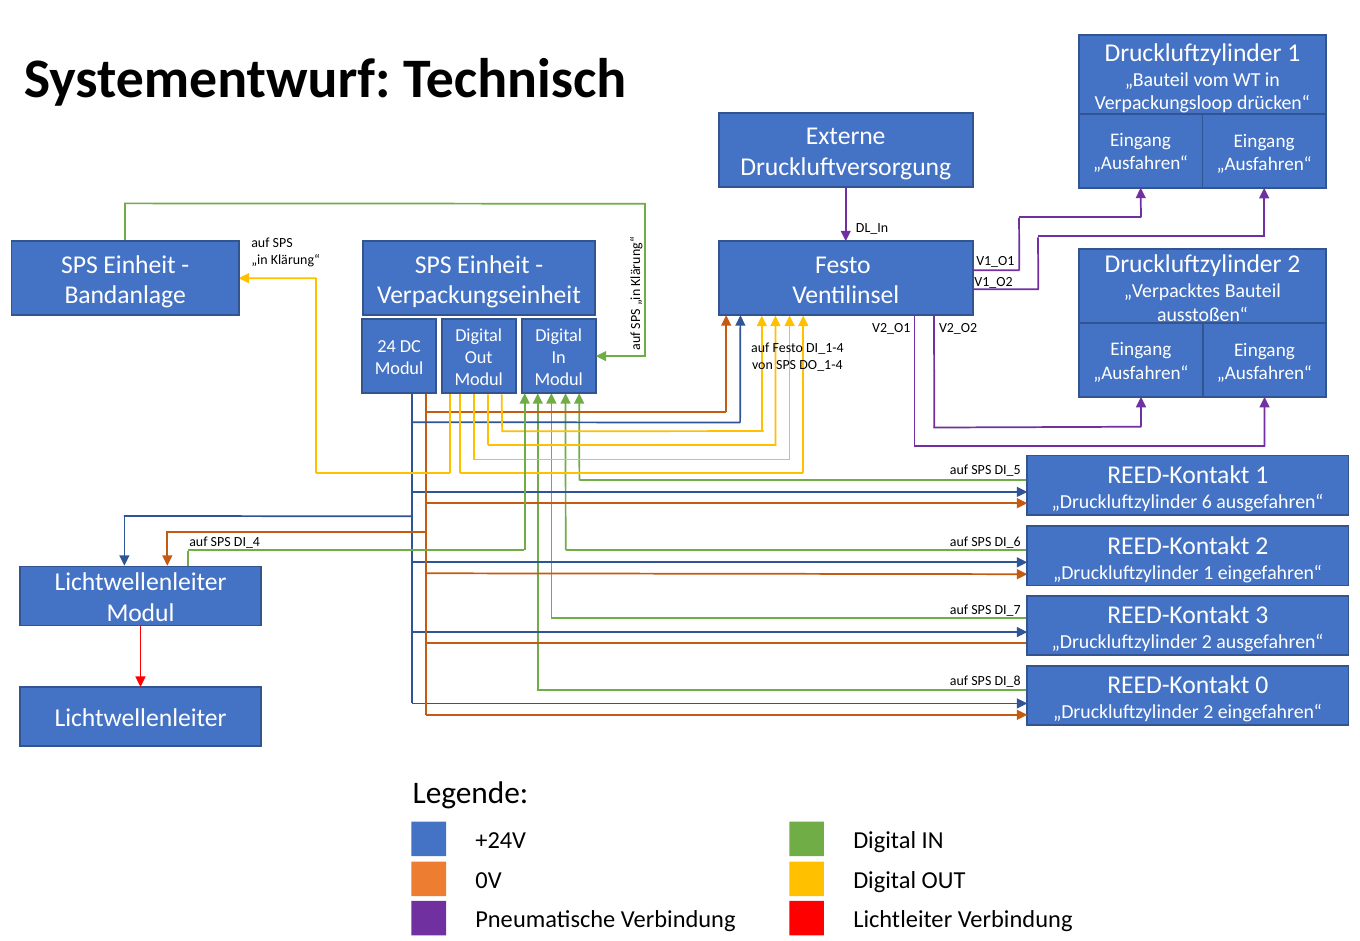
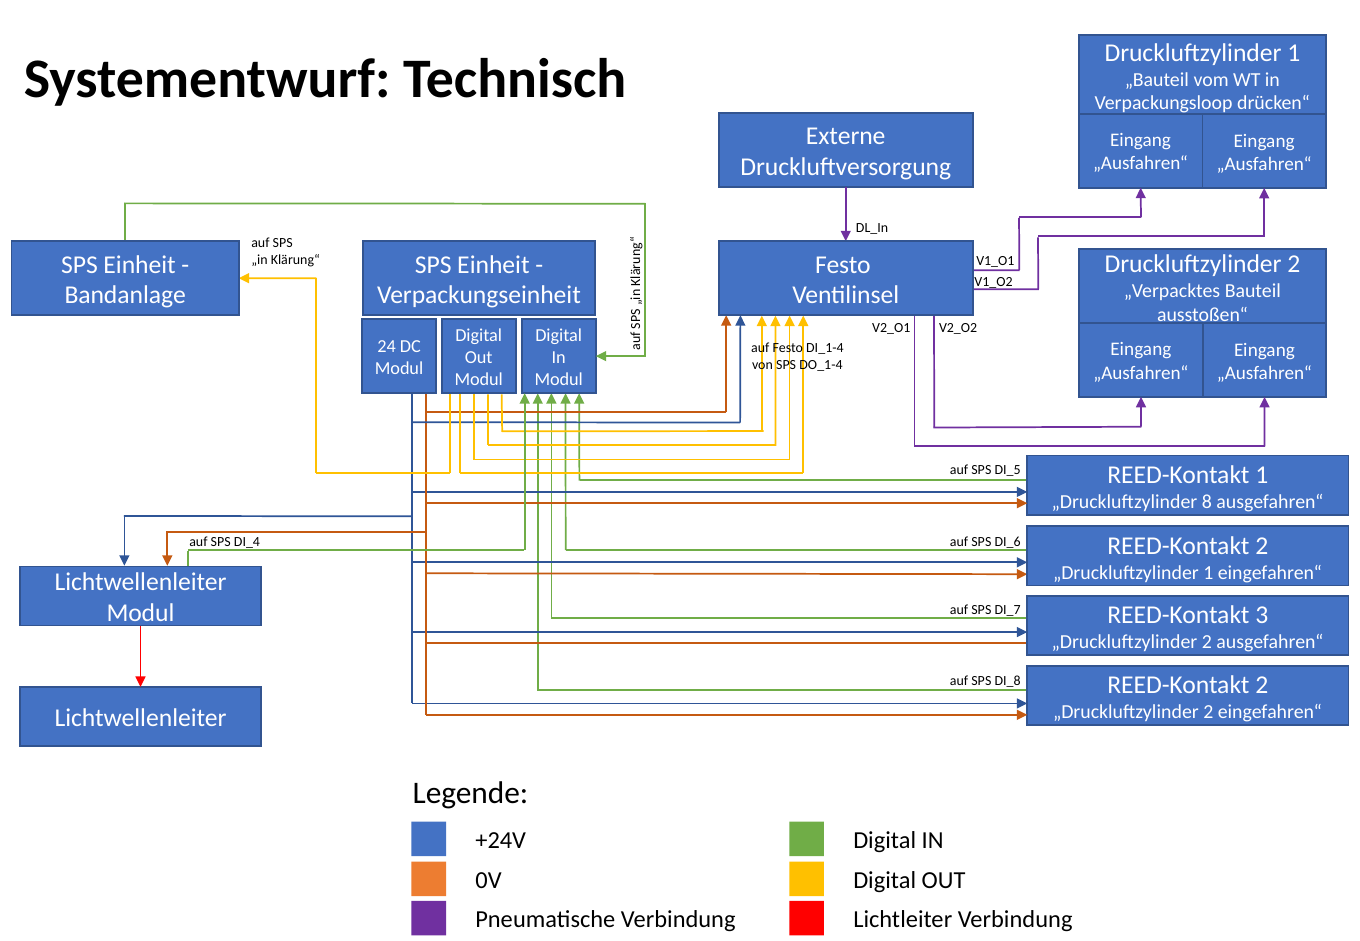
6: 6 -> 8 (1207, 502)
0: 0 -> 2 (1262, 686)
